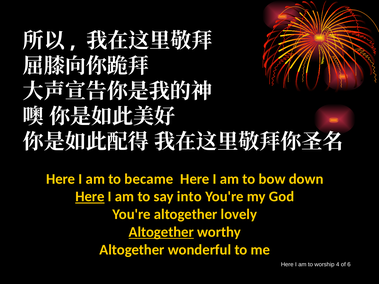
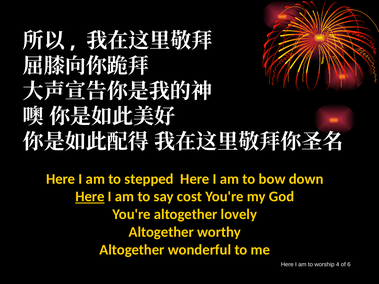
became: became -> stepped (149, 179)
into: into -> cost (189, 197)
Altogether underline: present -> none (161, 232)
